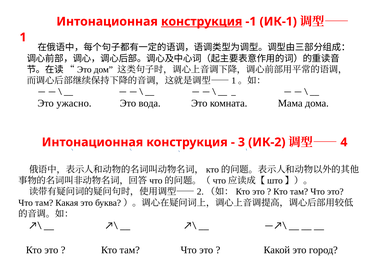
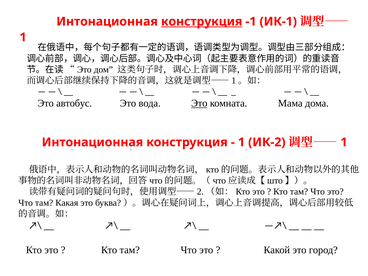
ужасно: ужасно -> автобус (74, 103)
Это underline: none -> present (199, 103)
3: 3 -> 1 (241, 142)
4: 4 -> 1 (344, 142)
